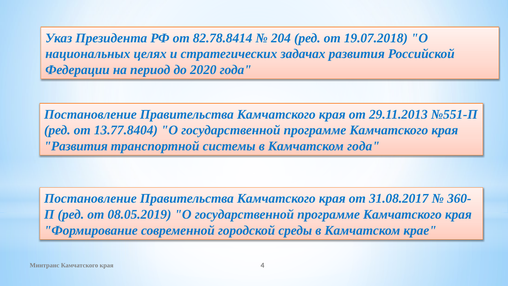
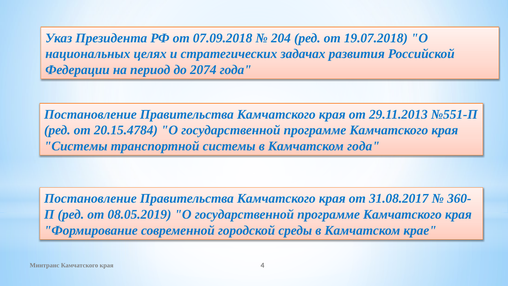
82.78.8414: 82.78.8414 -> 07.09.2018 (223, 38)
2020: 2020 -> 2074 (203, 70)
13.77.8404: 13.77.8404 -> 20.15.4784 (126, 130)
Развития: Развития -> Системы (76, 146)
